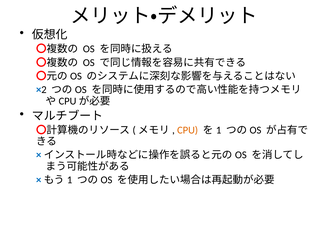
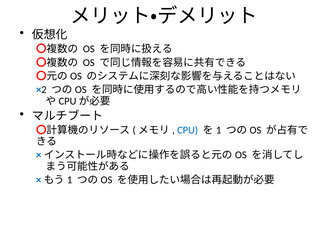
CPU colour: orange -> blue (188, 130)
